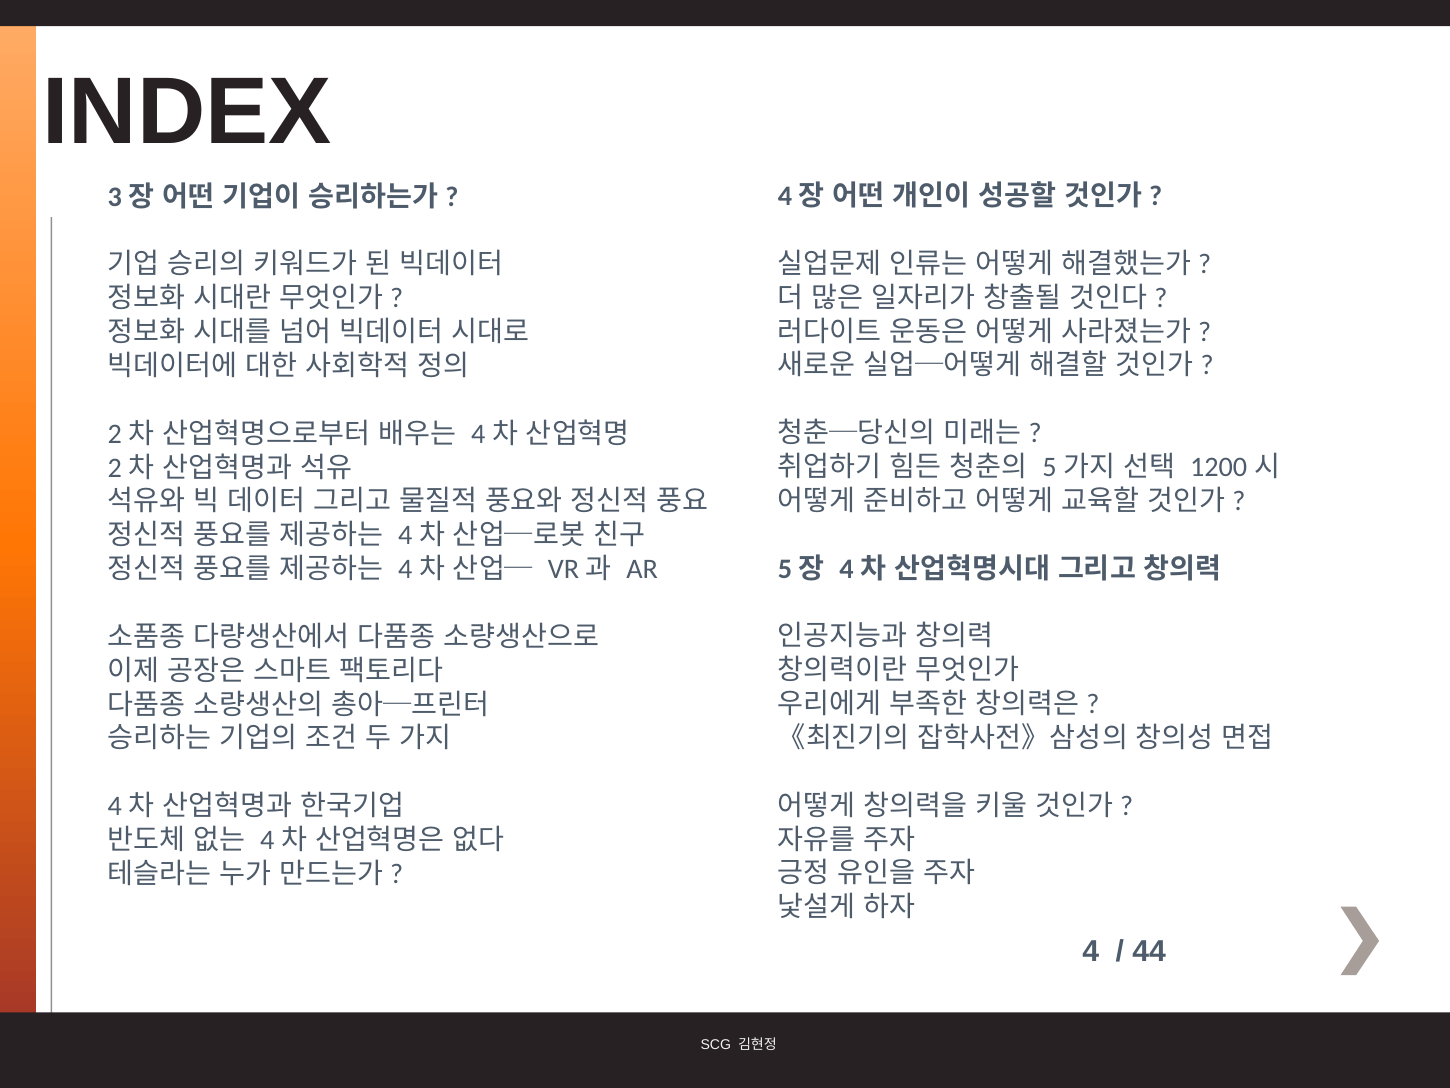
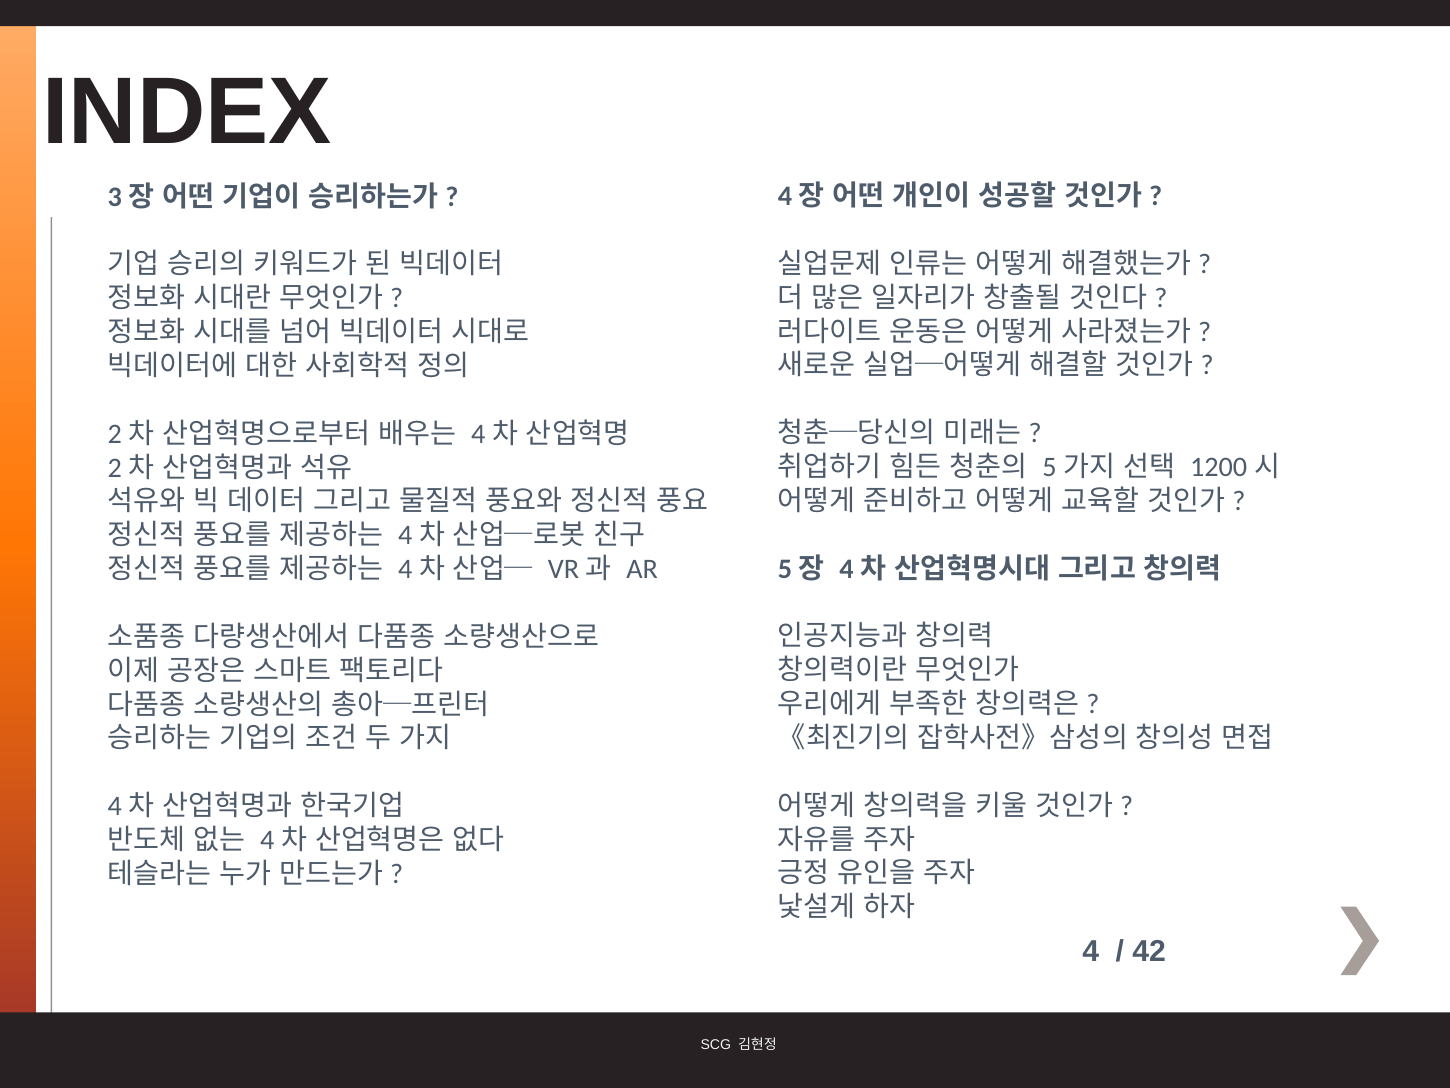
44: 44 -> 42 (1149, 952)
